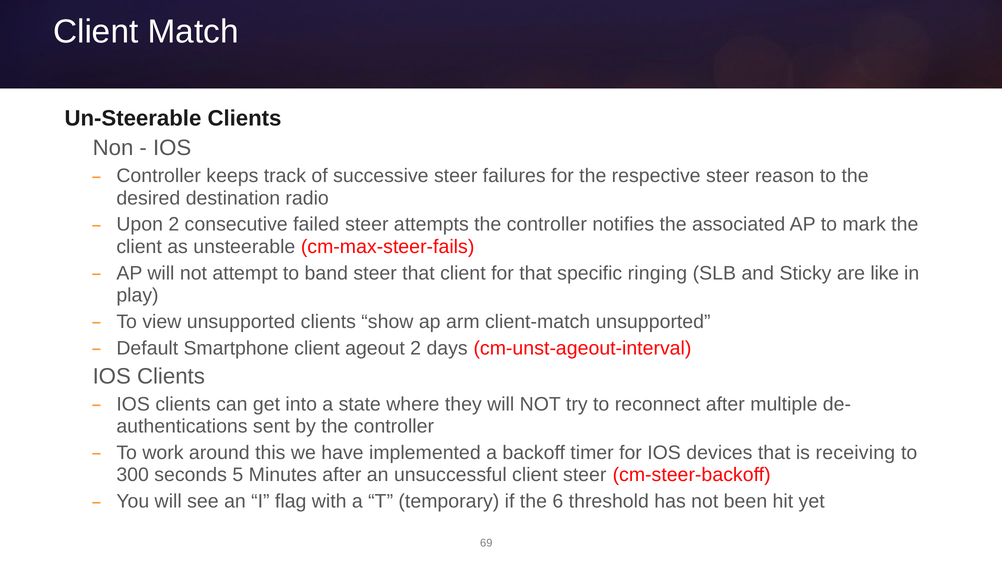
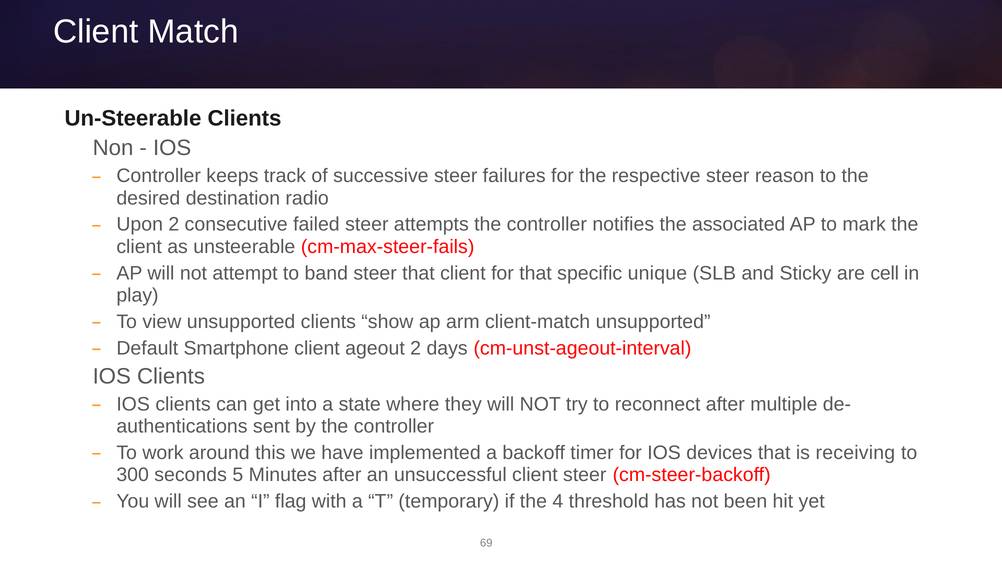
ringing: ringing -> unique (657, 273)
like: like -> cell (885, 273)
6: 6 -> 4 (558, 501)
